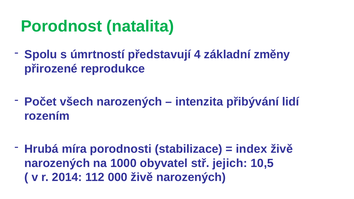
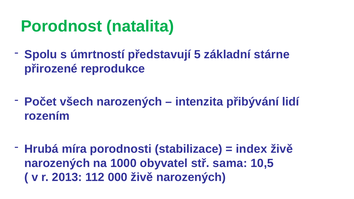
4: 4 -> 5 (197, 55)
změny: změny -> stárne (272, 55)
jejich: jejich -> sama (230, 163)
2014: 2014 -> 2013 (67, 177)
